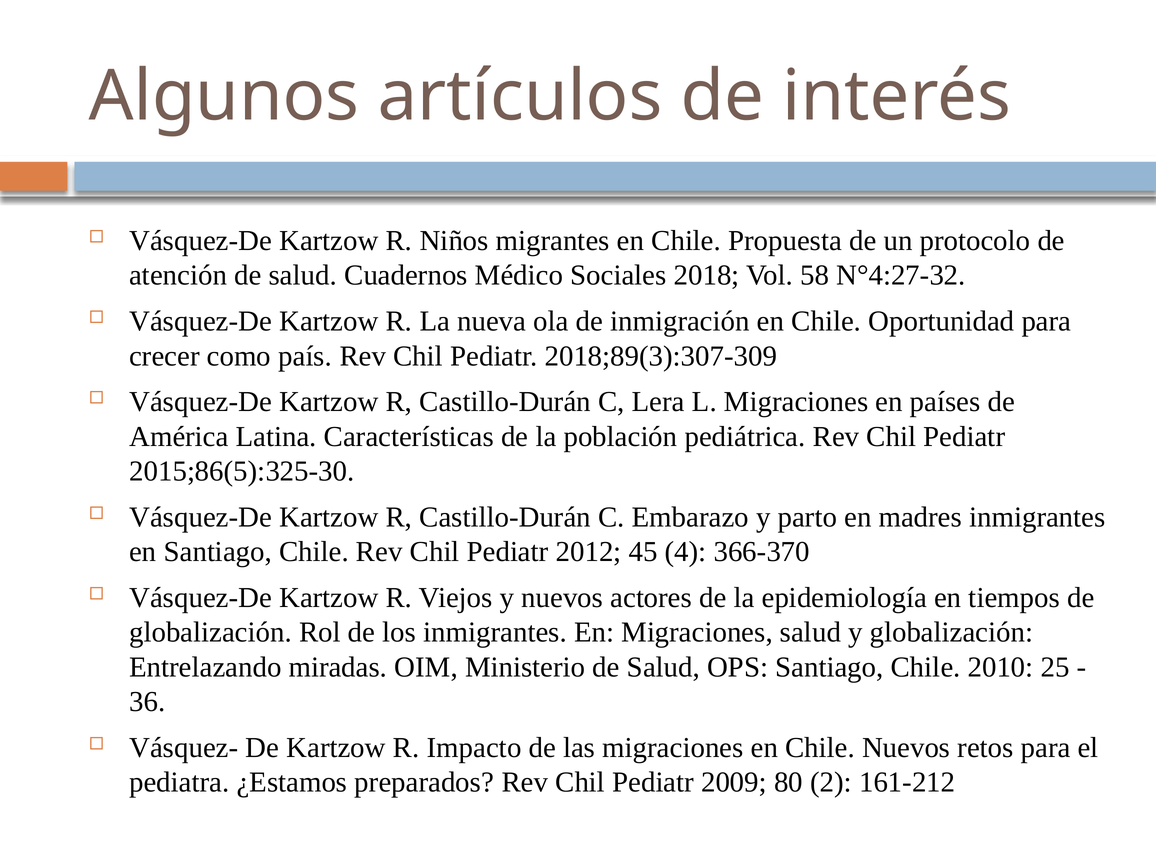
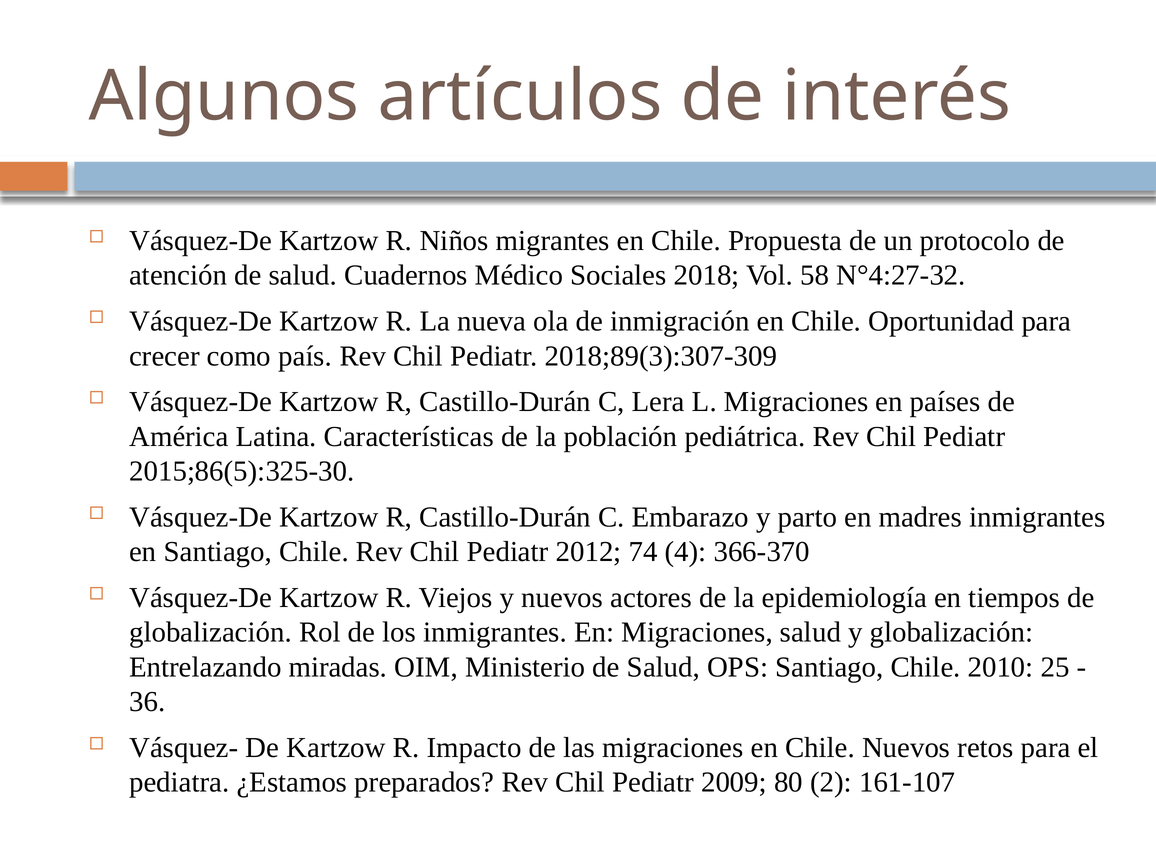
45: 45 -> 74 (643, 552)
161-212: 161-212 -> 161-107 (907, 782)
